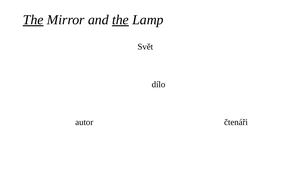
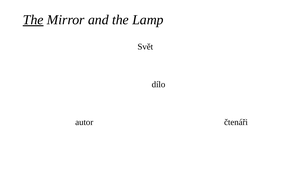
the underline: present -> none (120, 20)
